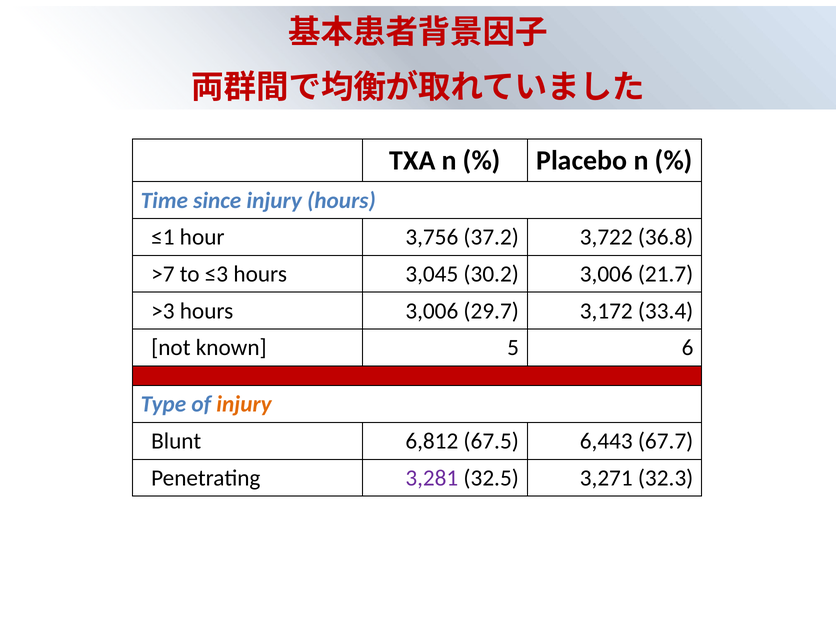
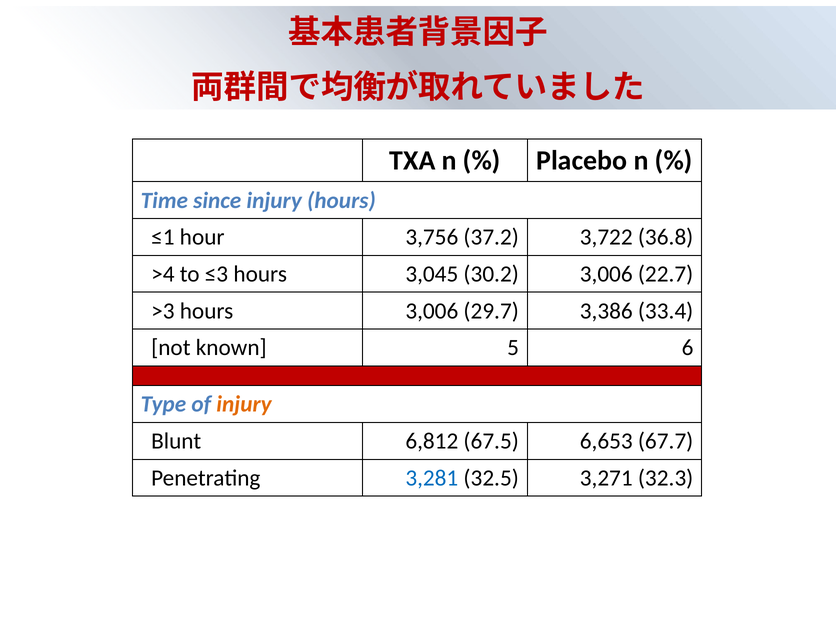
>7: >7 -> >4 (163, 274)
21.7: 21.7 -> 22.7 (666, 274)
3,172: 3,172 -> 3,386 (606, 311)
6,443: 6,443 -> 6,653 (606, 441)
3,281 colour: purple -> blue (432, 478)
